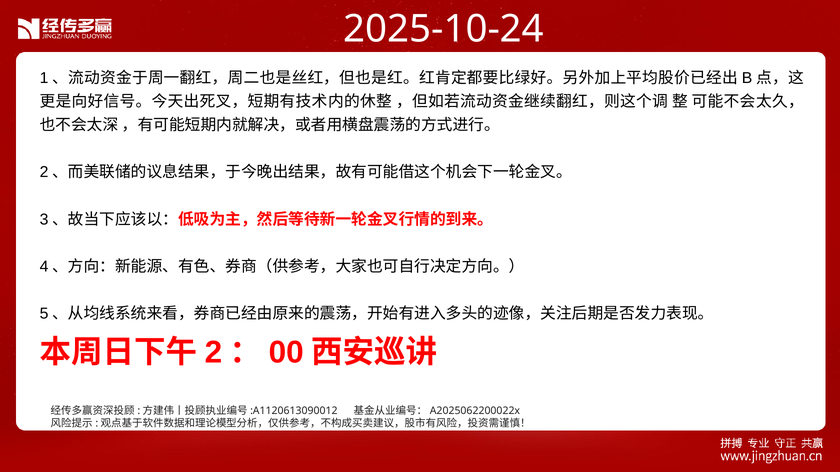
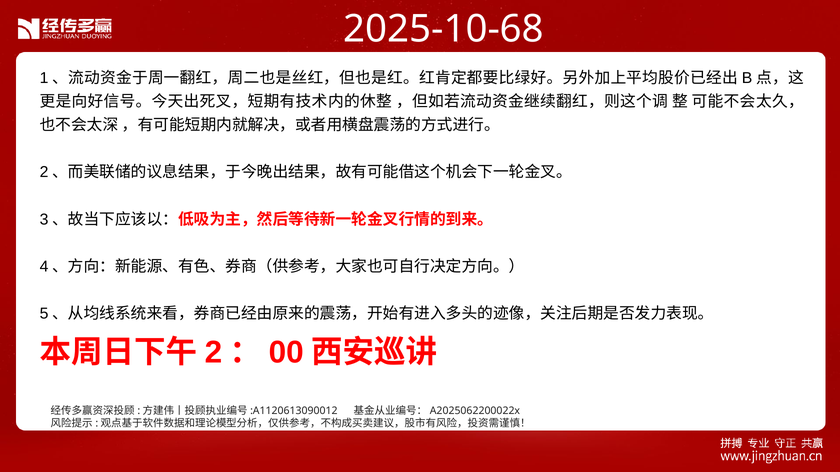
2025-10-24: 2025-10-24 -> 2025-10-68 (444, 29)
